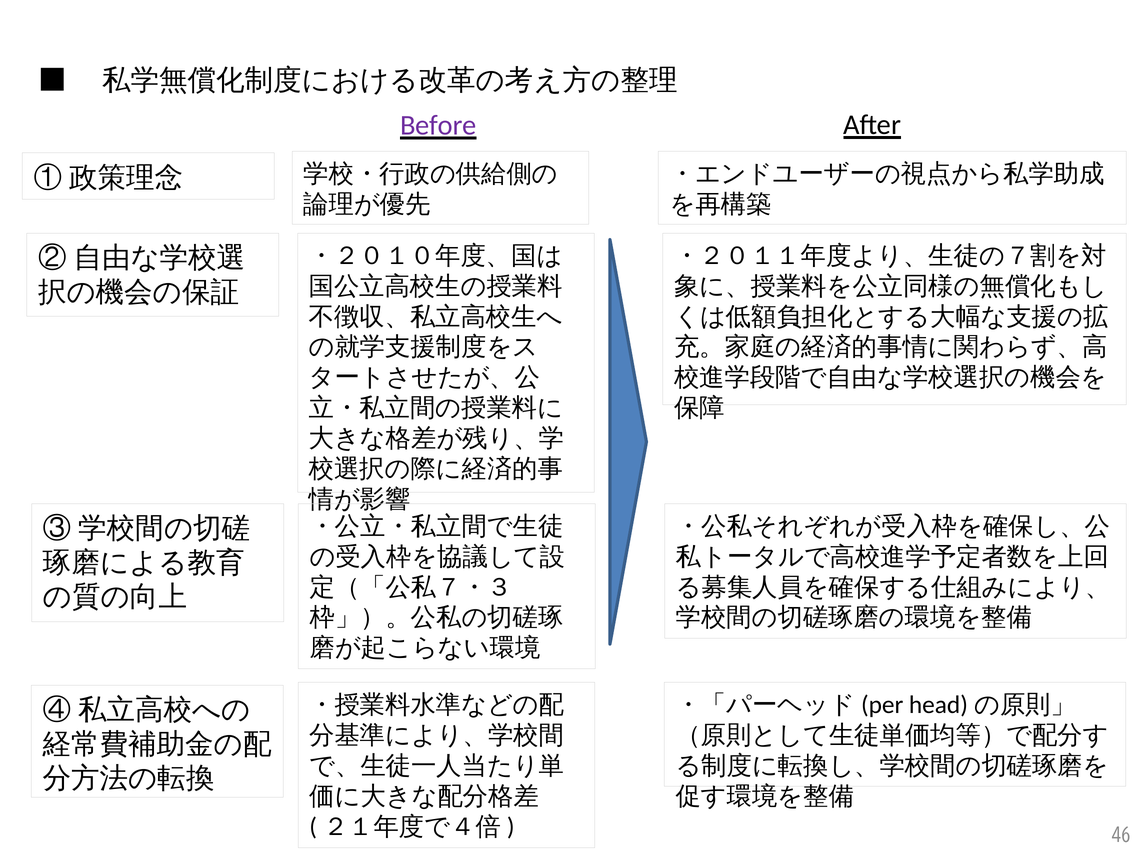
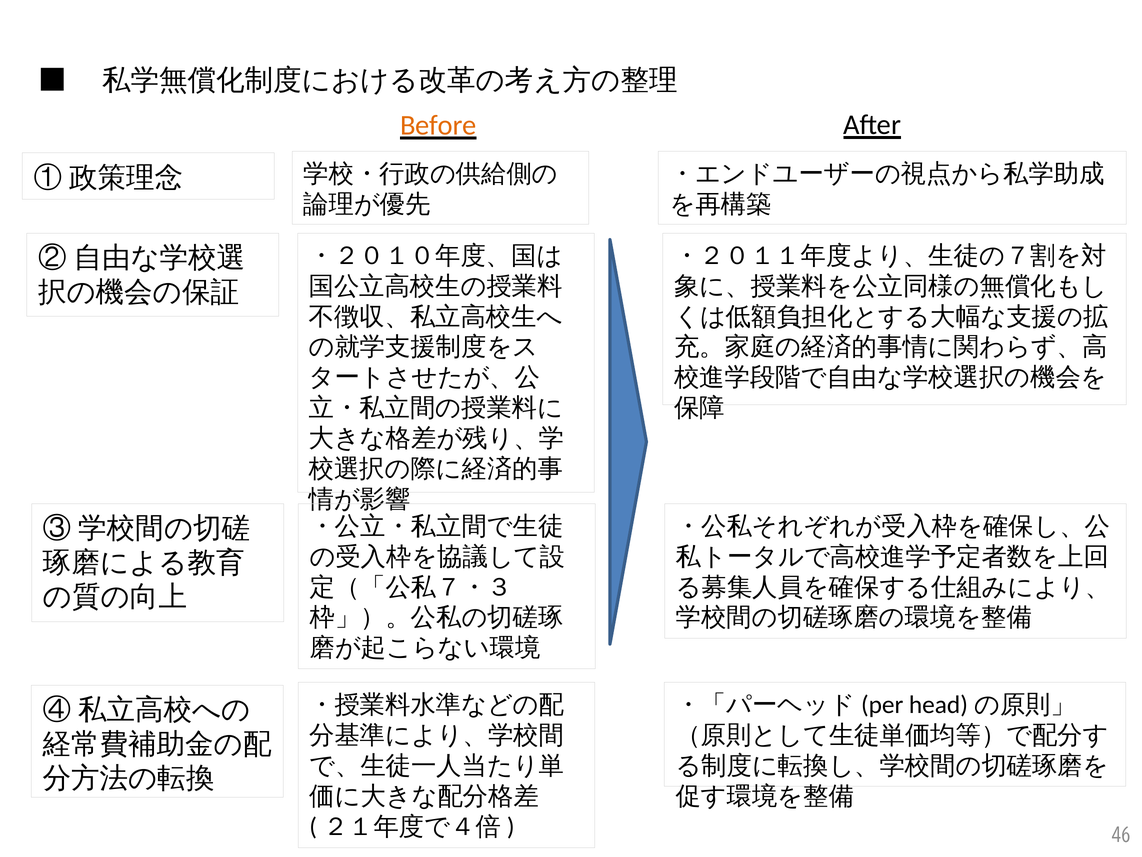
Before colour: purple -> orange (438, 125)
